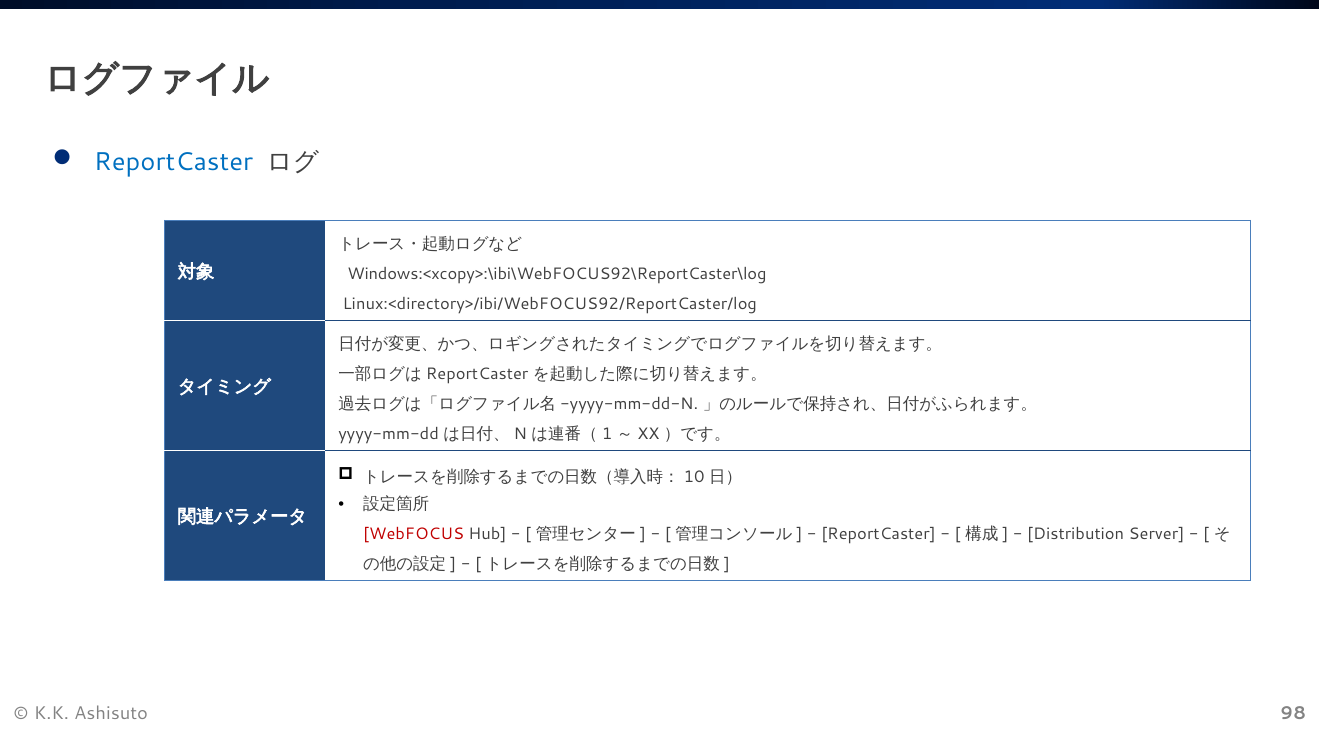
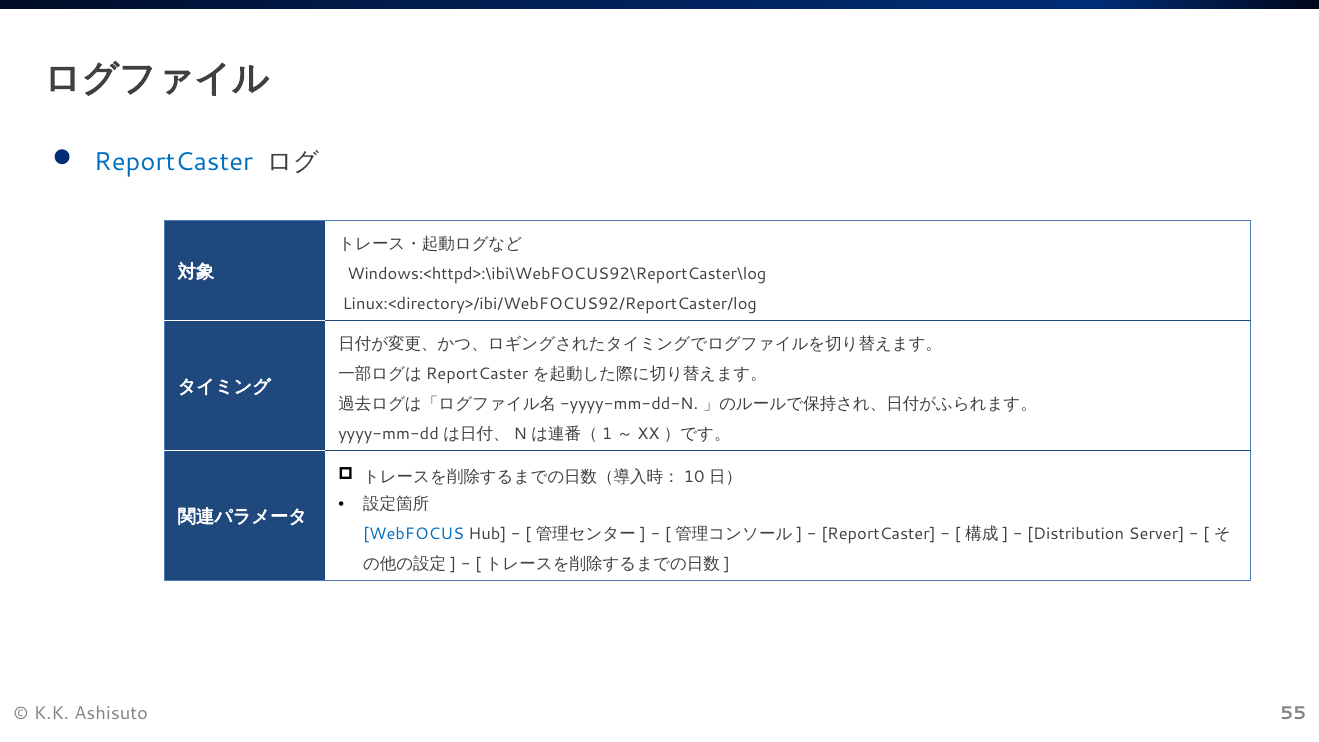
Windows:<xcopy>:\ibi\WebFOCUS92\ReportCaster\log: Windows:<xcopy>:\ibi\WebFOCUS92\ReportCaster\log -> Windows:<httpd>:\ibi\WebFOCUS92\ReportCaster\log (557, 274)
WebFOCUS colour: red -> blue (414, 534)
98: 98 -> 55 (1293, 714)
